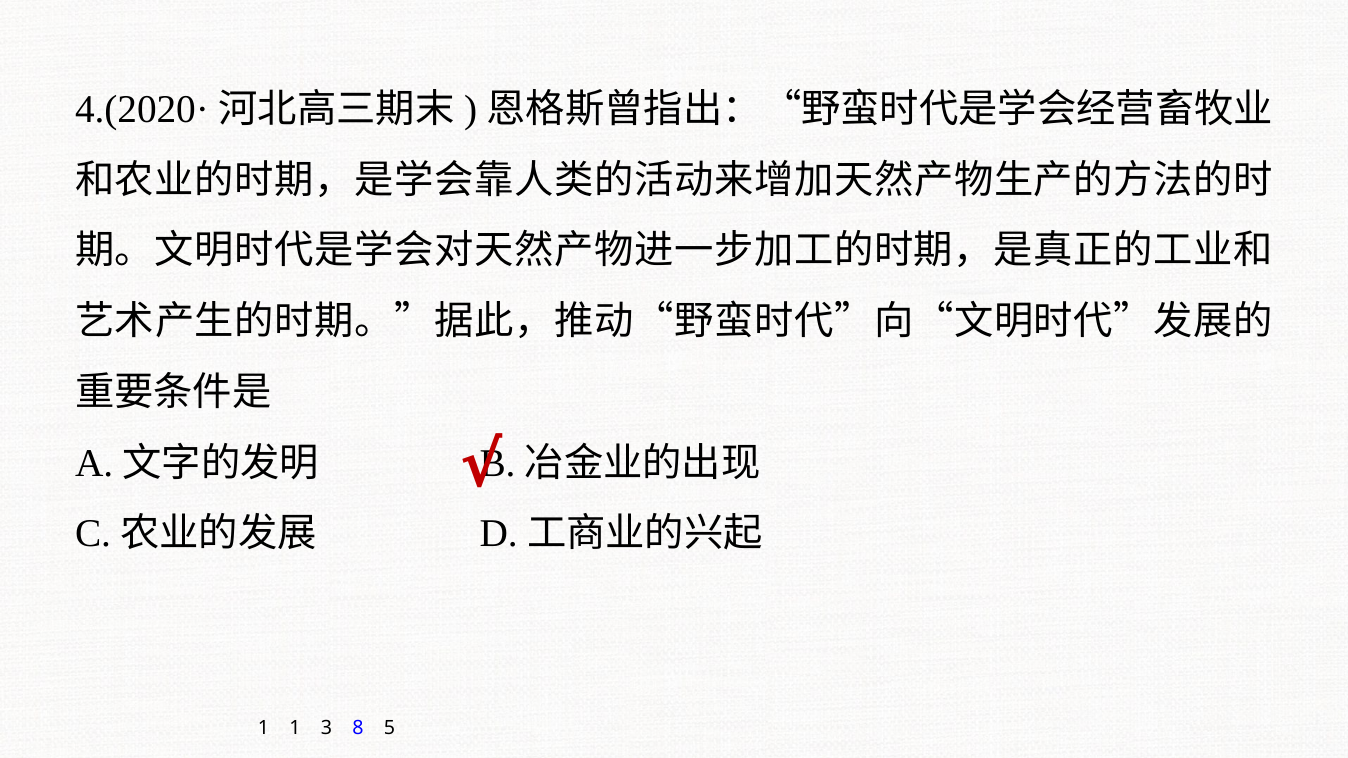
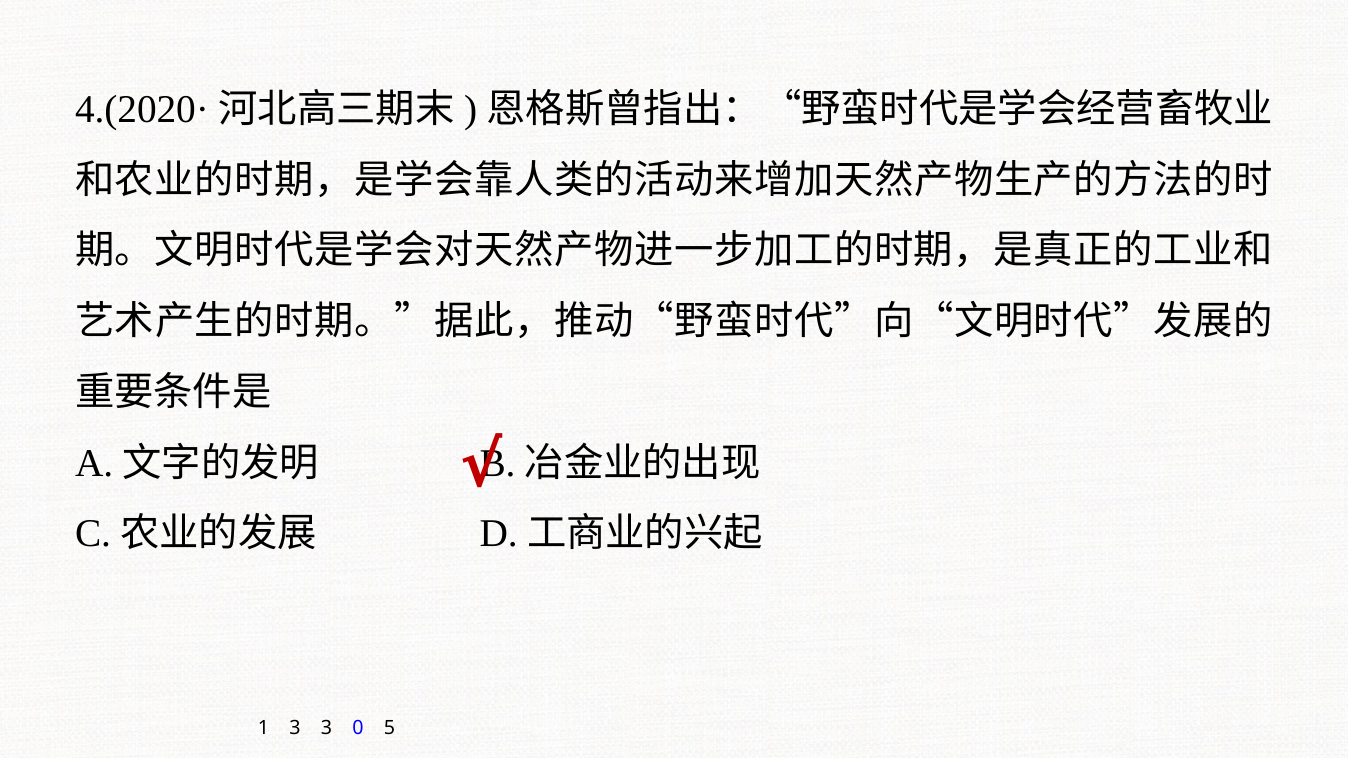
1 1: 1 -> 3 (295, 729)
8: 8 -> 0 (358, 729)
